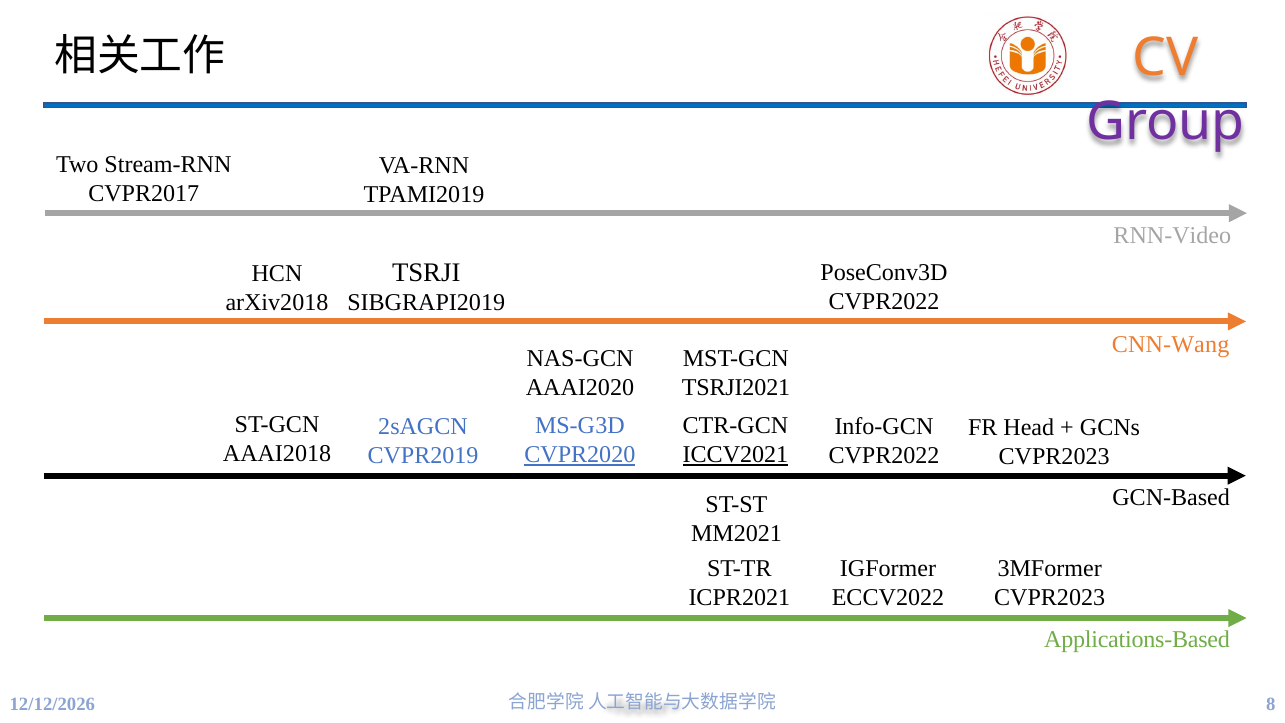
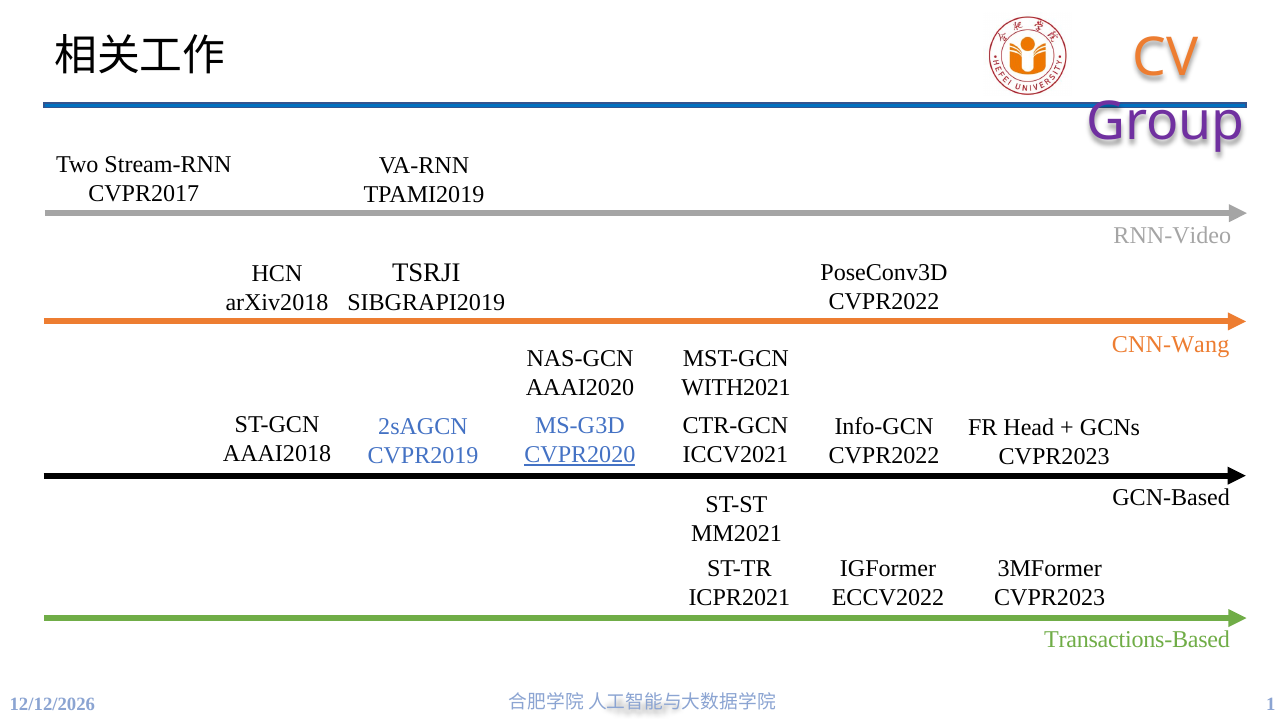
TSRJI2021: TSRJI2021 -> WITH2021 (736, 387)
ICCV2021 underline: present -> none (735, 454)
Applications-Based: Applications-Based -> Transactions-Based (1137, 640)
8: 8 -> 1 (1271, 705)
